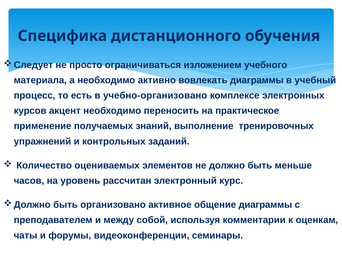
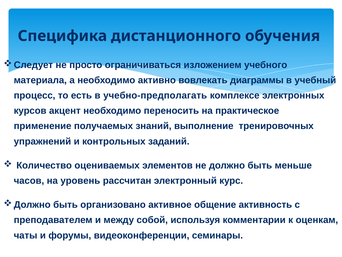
учебно-организовано: учебно-организовано -> учебно-предполагать (155, 95)
общение диаграммы: диаграммы -> активность (265, 204)
